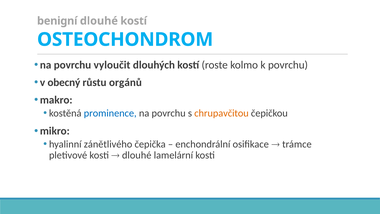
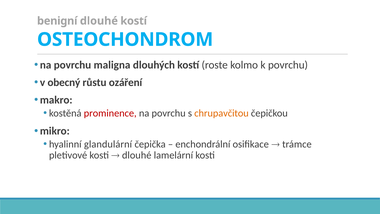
vyloučit: vyloučit -> maligna (112, 65)
orgánů: orgánů -> ozáření (126, 82)
prominence colour: blue -> red (110, 113)
zánětlivého: zánětlivého -> glandulární (108, 144)
